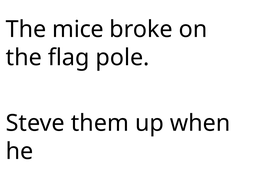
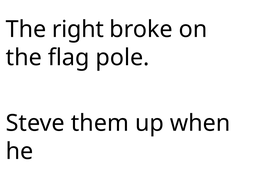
mice: mice -> right (78, 29)
